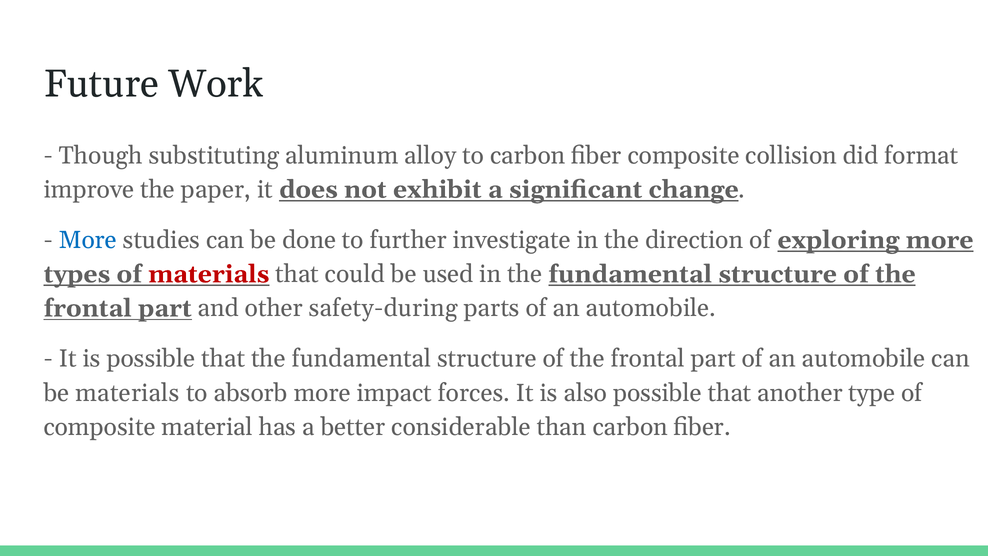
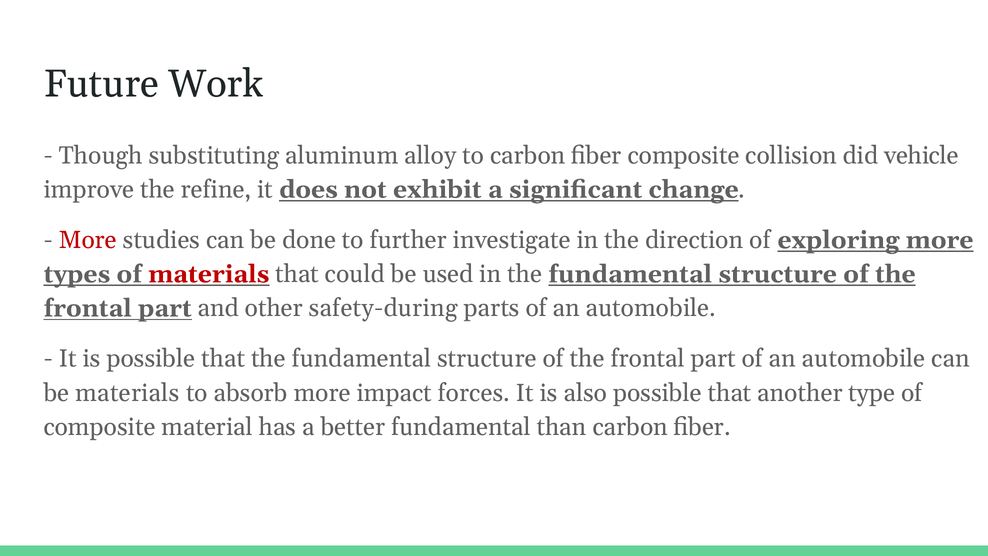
format: format -> vehicle (921, 155)
paper: paper -> refine (216, 189)
More colour: blue -> red (88, 240)
better considerable: considerable -> fundamental (461, 427)
